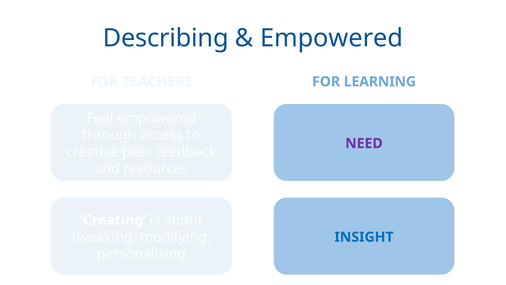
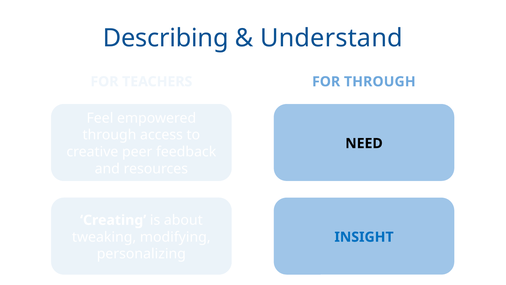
Empowered: Empowered -> Understand (331, 38)
FOR LEARNING: LEARNING -> THROUGH (380, 82)
NEED colour: purple -> black (364, 143)
